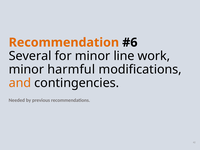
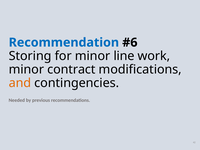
Recommendation colour: orange -> blue (64, 42)
Several: Several -> Storing (30, 56)
harmful: harmful -> contract (71, 69)
